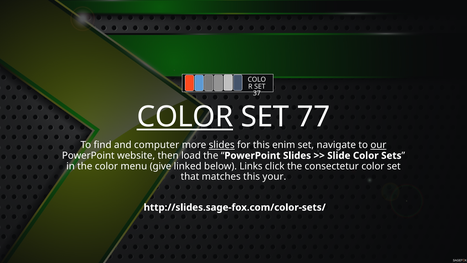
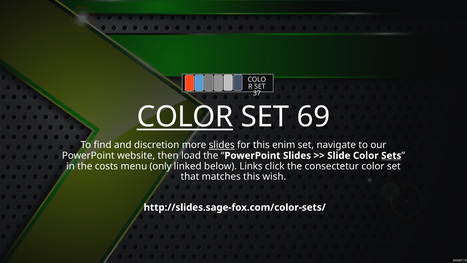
77: 77 -> 69 (313, 117)
computer: computer -> discretion (157, 145)
our underline: present -> none (378, 145)
Sets underline: none -> present (391, 155)
the color: color -> costs (106, 166)
give: give -> only (161, 166)
your: your -> wish (274, 176)
